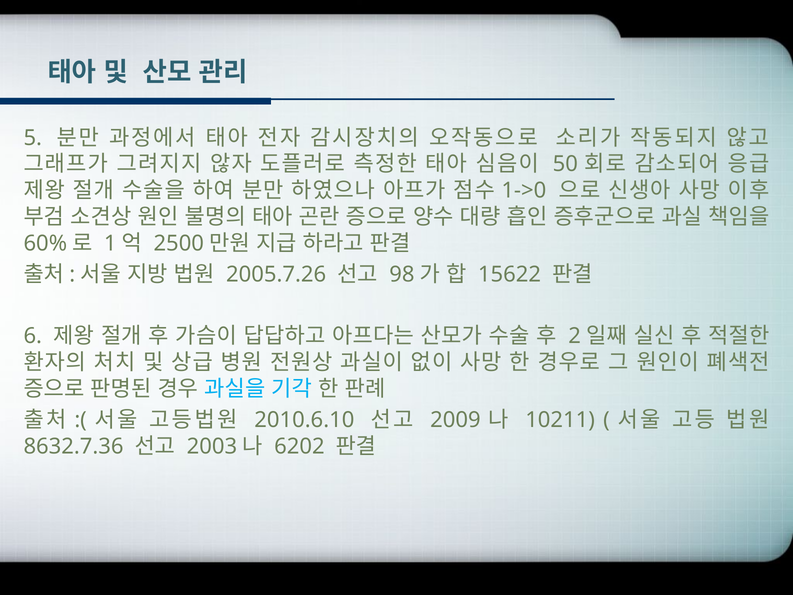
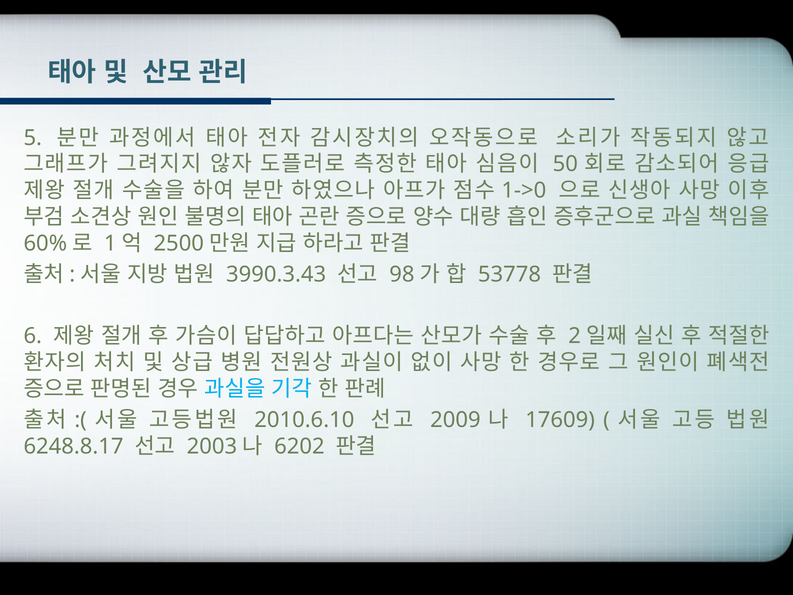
2005.7.26: 2005.7.26 -> 3990.3.43 (276, 274)
15622: 15622 -> 53778 (510, 274)
10211: 10211 -> 17609 (560, 420)
8632.7.36: 8632.7.36 -> 6248.8.17 (74, 446)
